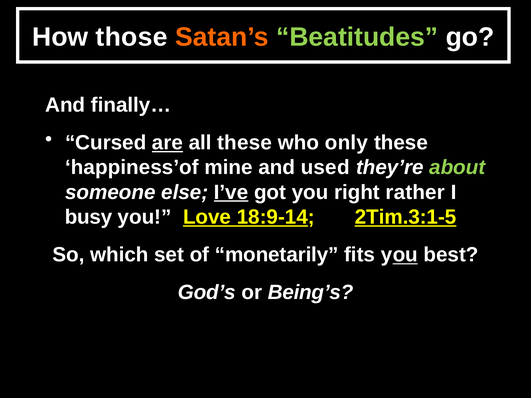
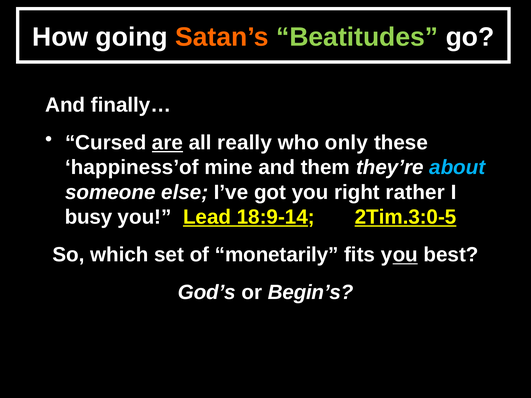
those: those -> going (132, 37)
all these: these -> really (245, 143)
used: used -> them (325, 168)
about colour: light green -> light blue (457, 168)
I’ve underline: present -> none (231, 192)
Love: Love -> Lead (207, 217)
2Tim.3:1-5: 2Tim.3:1-5 -> 2Tim.3:0-5 (406, 217)
Being’s: Being’s -> Begin’s (311, 293)
